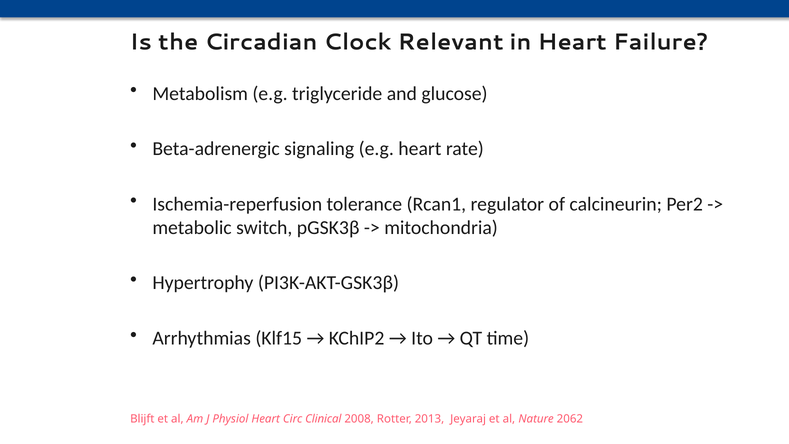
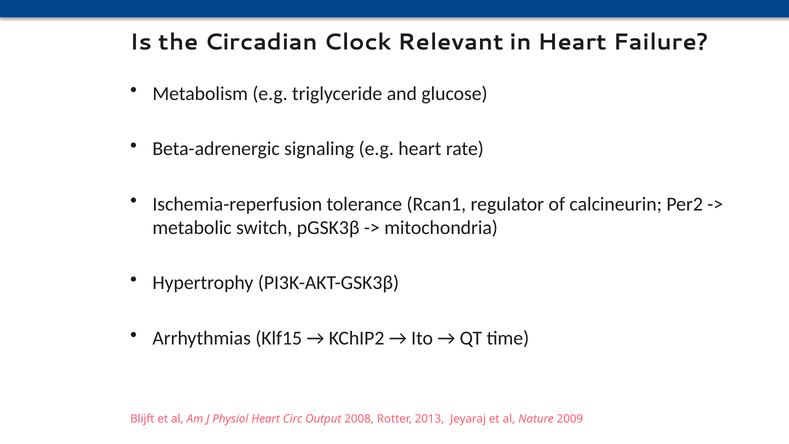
Clinical: Clinical -> Output (323, 419)
2062: 2062 -> 2009 (570, 419)
